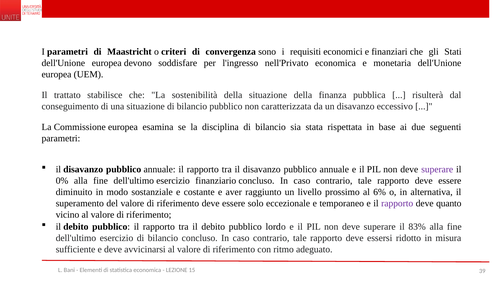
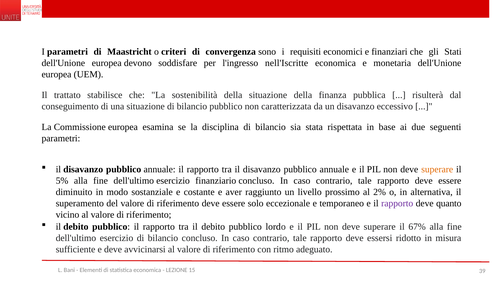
nell'Privato: nell'Privato -> nell'Iscritte (287, 63)
superare colour: purple -> orange (437, 169)
0%: 0% -> 5% (62, 181)
6%: 6% -> 2% (380, 192)
83%: 83% -> 67% (417, 227)
